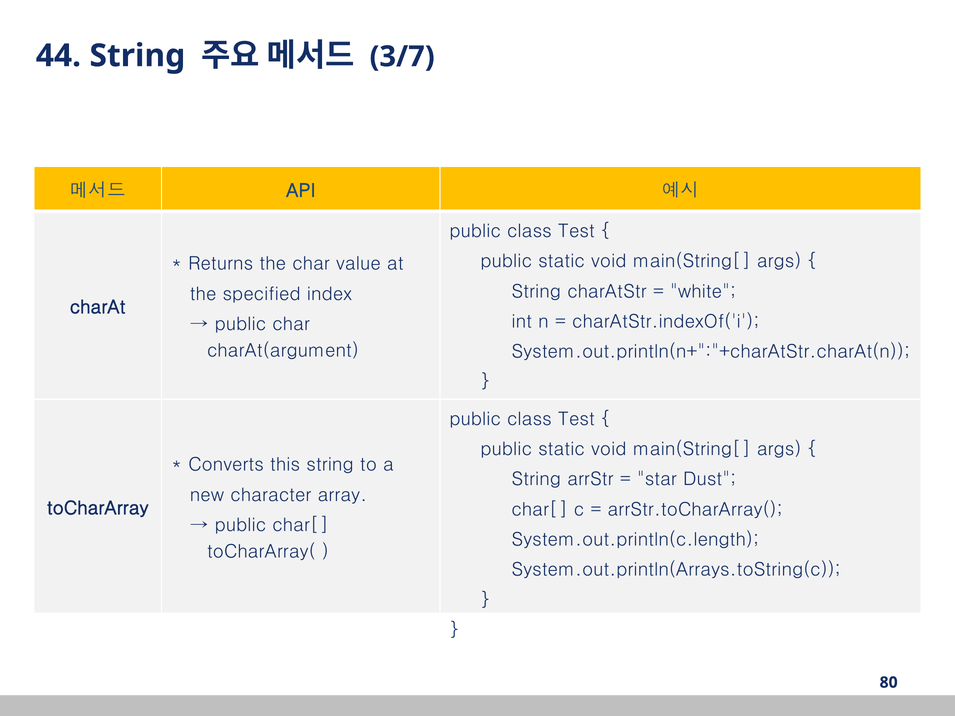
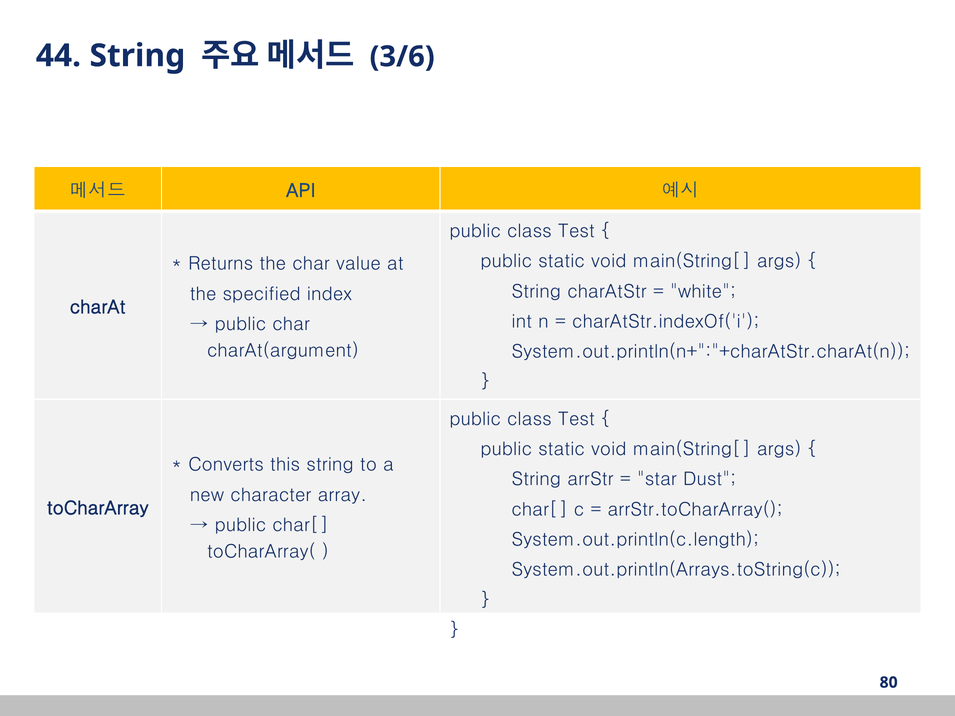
3/7: 3/7 -> 3/6 (402, 57)
